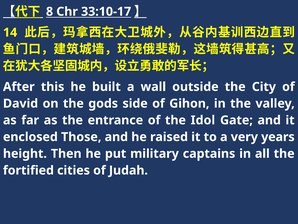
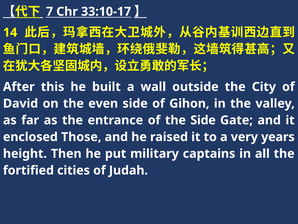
8: 8 -> 7 (50, 12)
gods: gods -> even (103, 103)
the Idol: Idol -> Side (203, 120)
